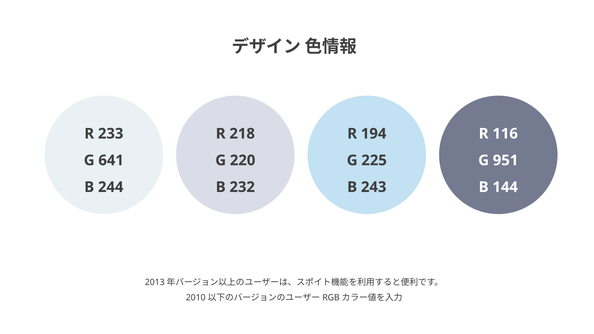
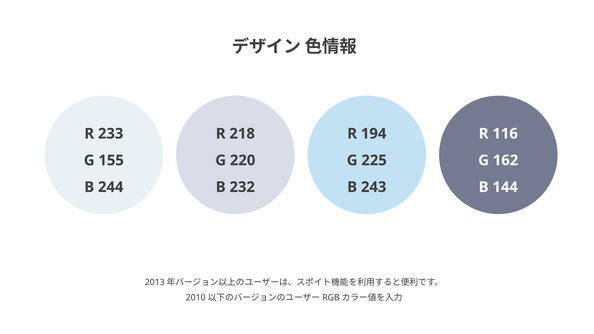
641: 641 -> 155 (111, 160)
951: 951 -> 162 (506, 160)
